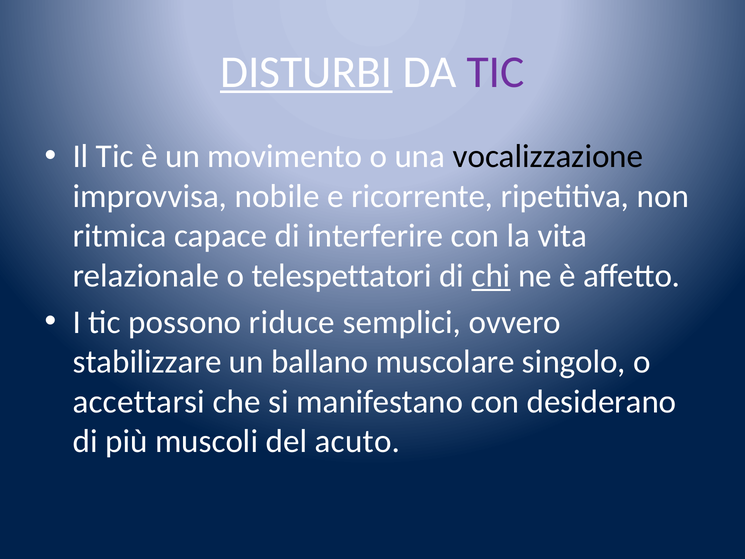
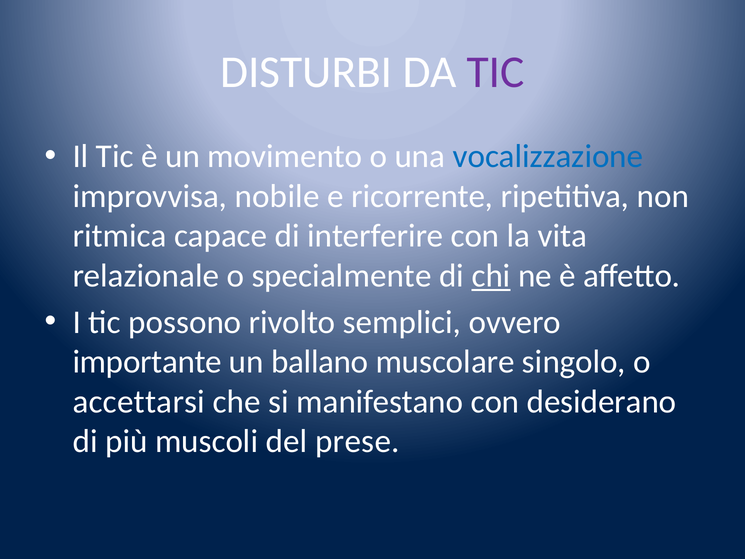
DISTURBI underline: present -> none (306, 72)
vocalizzazione colour: black -> blue (548, 156)
telespettatori: telespettatori -> specialmente (341, 276)
riduce: riduce -> rivolto (292, 322)
stabilizzare: stabilizzare -> importante (147, 362)
acuto: acuto -> prese (357, 441)
